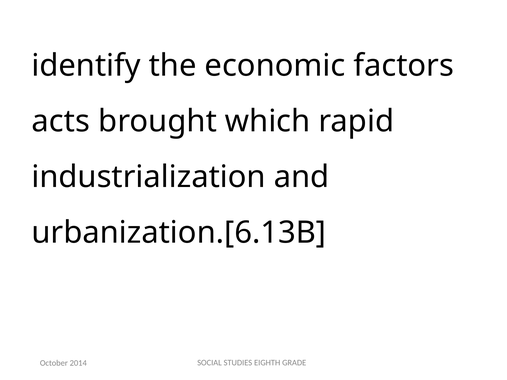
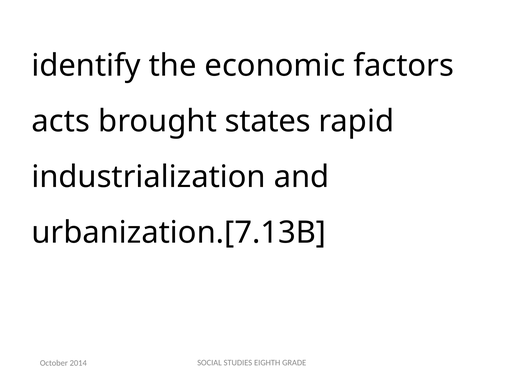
which: which -> states (268, 121)
urbanization.[6.13B: urbanization.[6.13B -> urbanization.[7.13B (179, 233)
